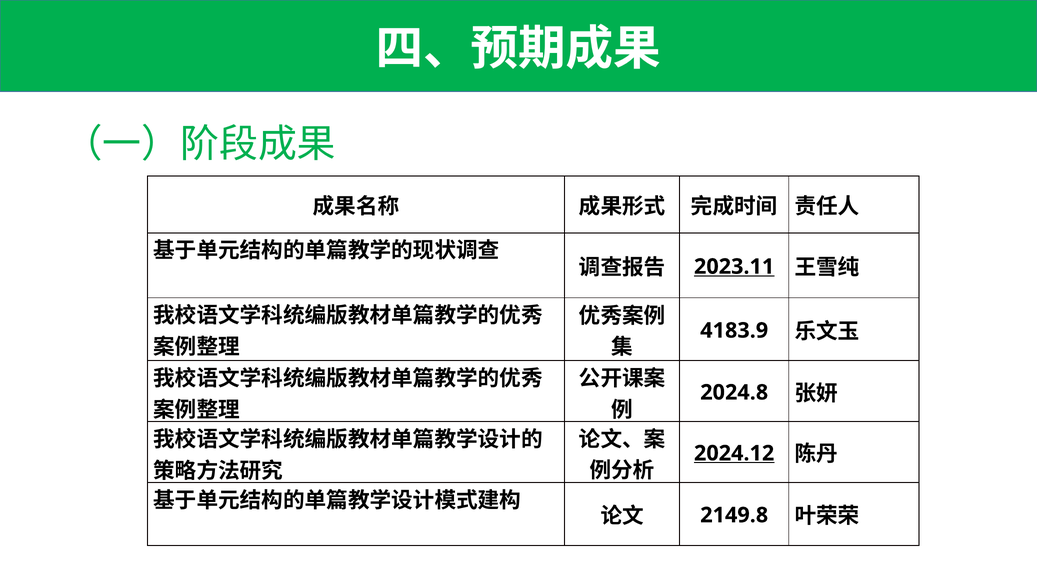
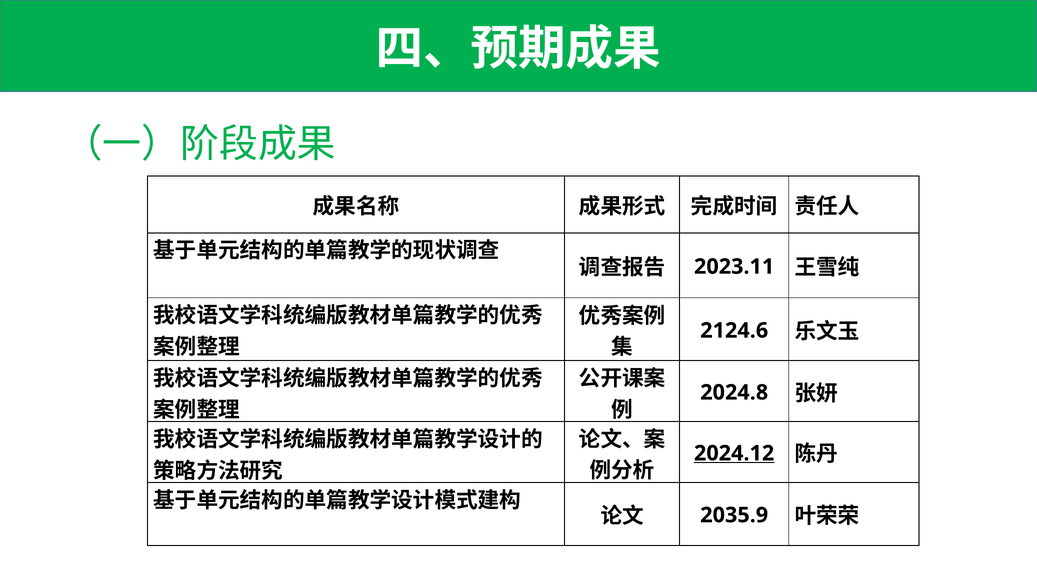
2023.11 underline: present -> none (734, 267)
4183.9: 4183.9 -> 2124.6 (734, 331)
2149.8: 2149.8 -> 2035.9 (734, 515)
